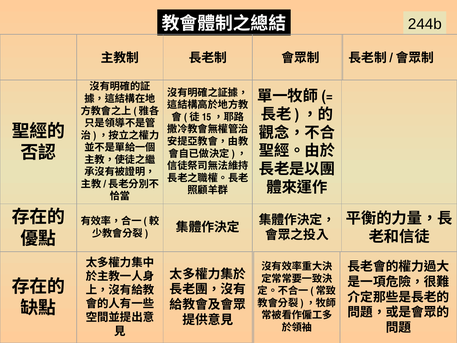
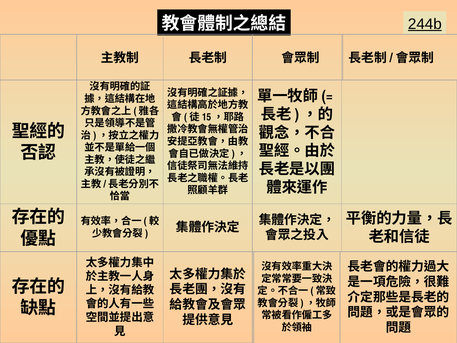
244b underline: none -> present (425, 24)
